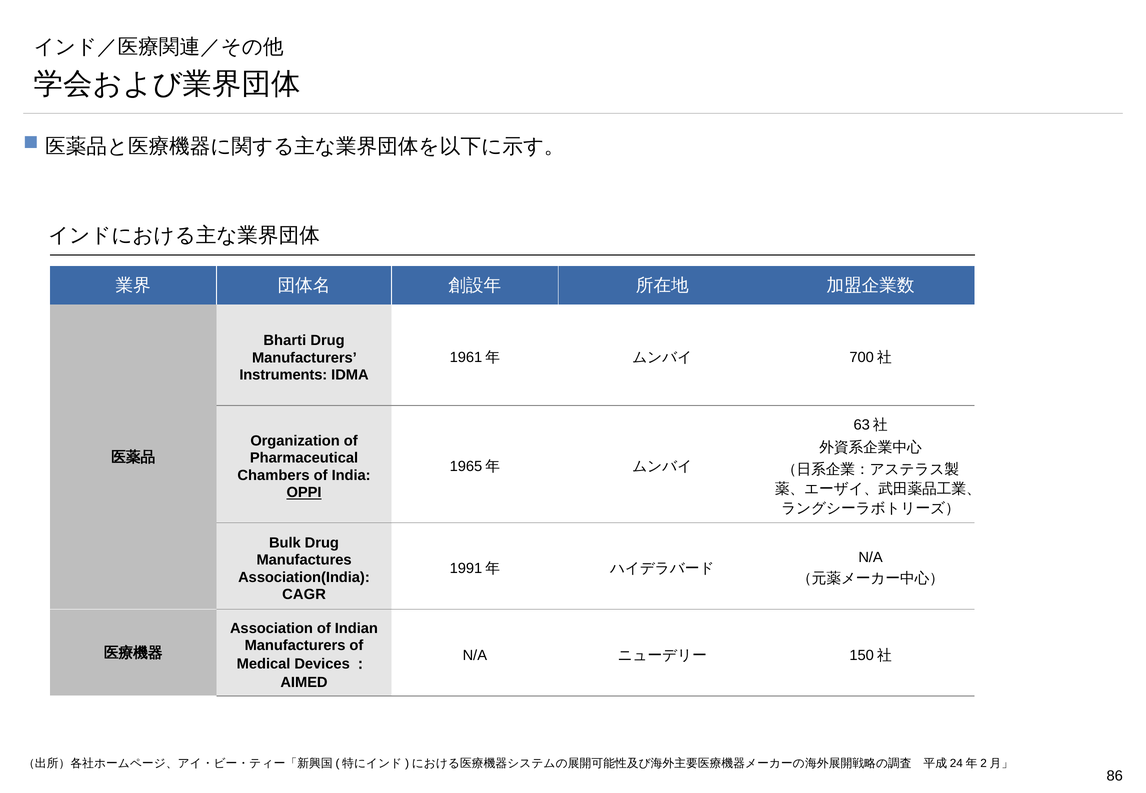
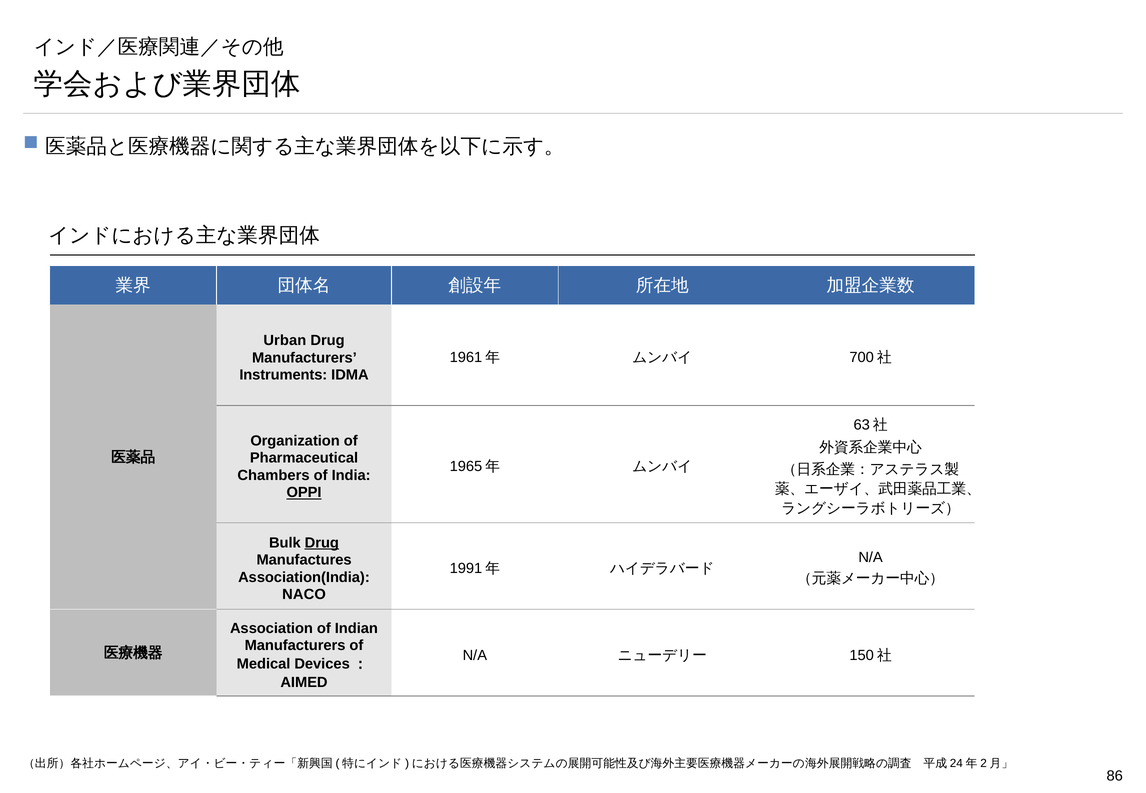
Bharti: Bharti -> Urban (285, 341)
Drug underline: none -> present (322, 543)
CAGR: CAGR -> NACO (304, 595)
